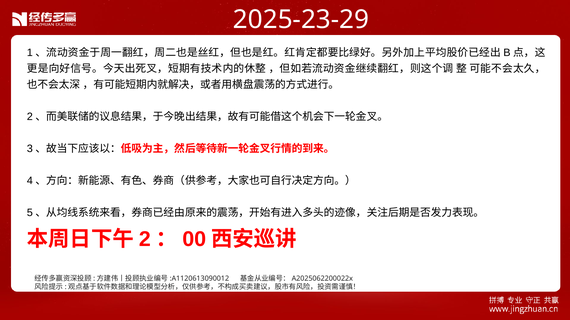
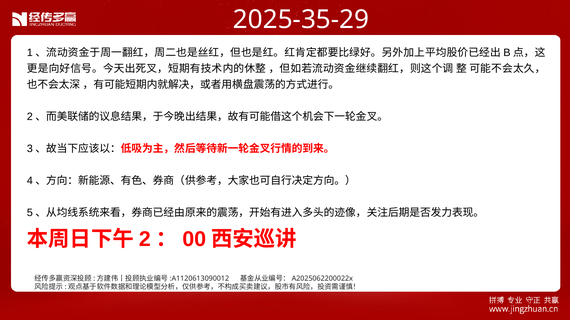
2025-23-29: 2025-23-29 -> 2025-35-29 (301, 20)
